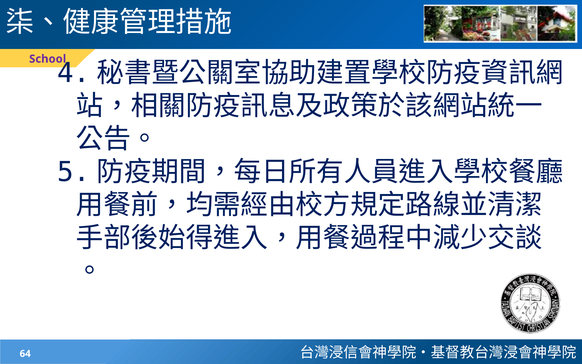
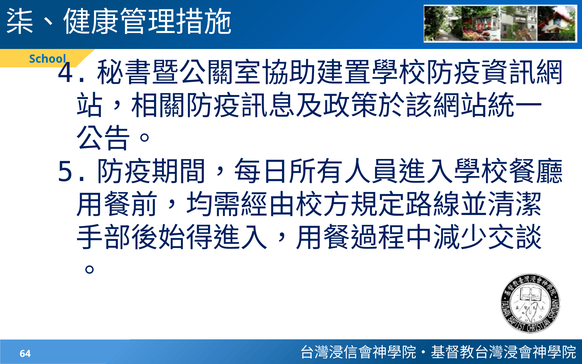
School colour: purple -> blue (48, 59)
